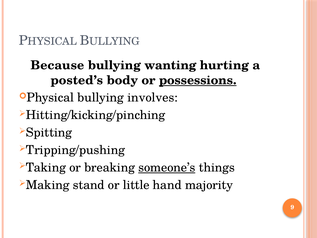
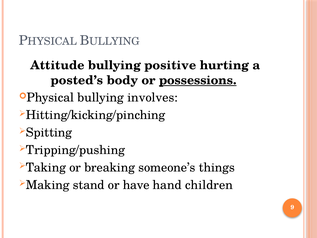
Because: Because -> Attitude (57, 65)
wanting: wanting -> positive (170, 65)
someone’s underline: present -> none (167, 167)
little: little -> have (136, 185)
majority: majority -> children (209, 185)
